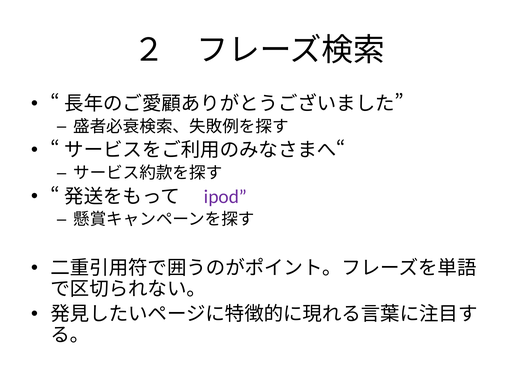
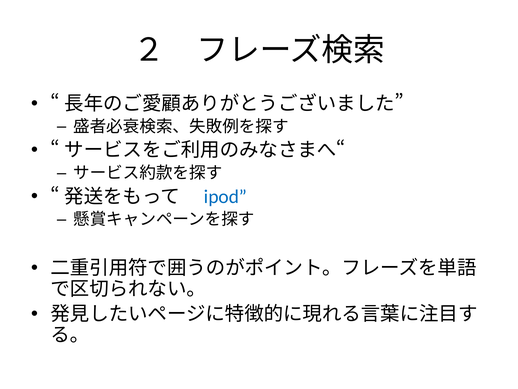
ipod colour: purple -> blue (226, 196)
